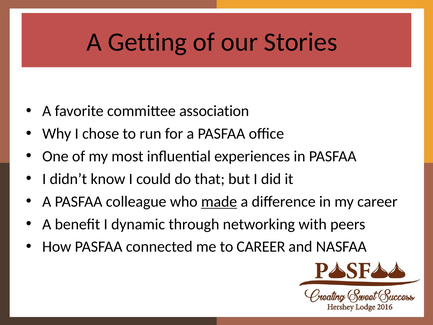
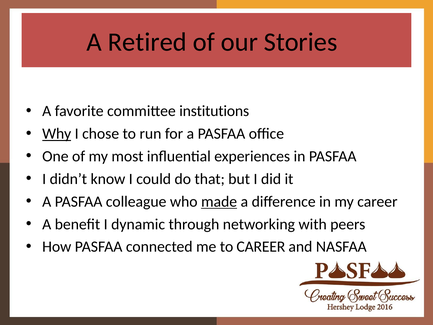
Getting: Getting -> Retired (147, 42)
association: association -> institutions (214, 111)
Why underline: none -> present (57, 134)
